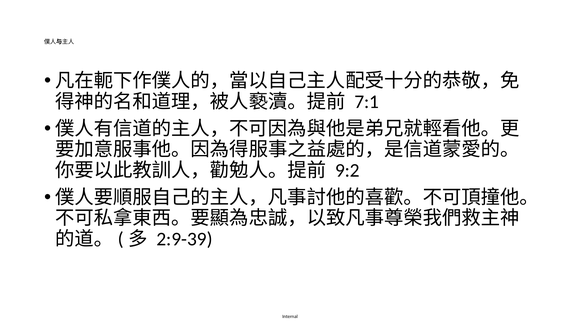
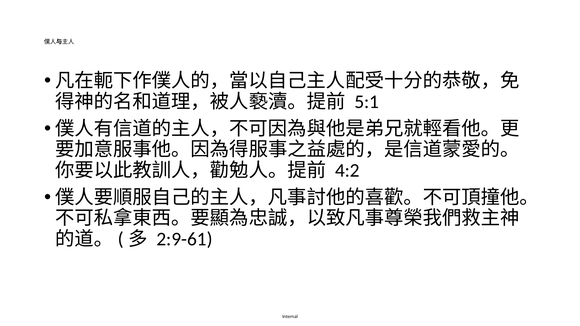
7:1: 7:1 -> 5:1 (367, 102)
9:2: 9:2 -> 4:2 (347, 171)
2:9-39: 2:9-39 -> 2:9-61 (185, 239)
